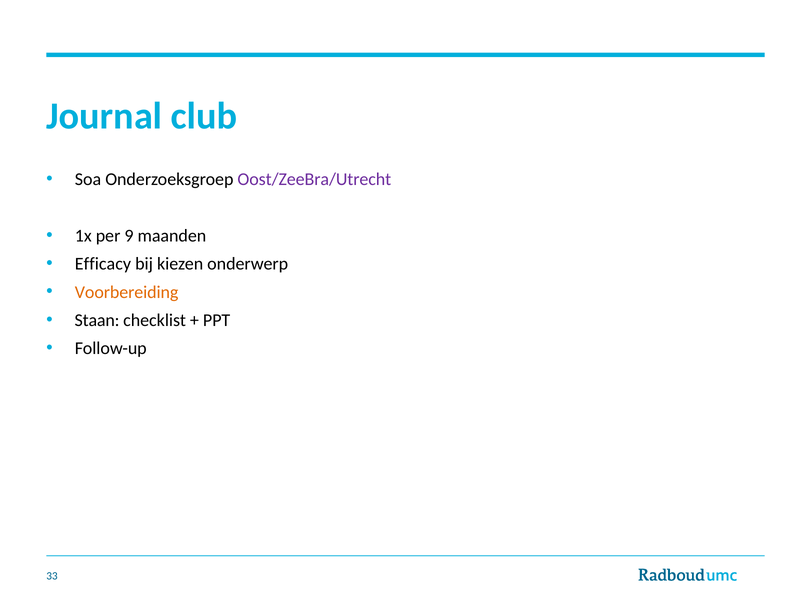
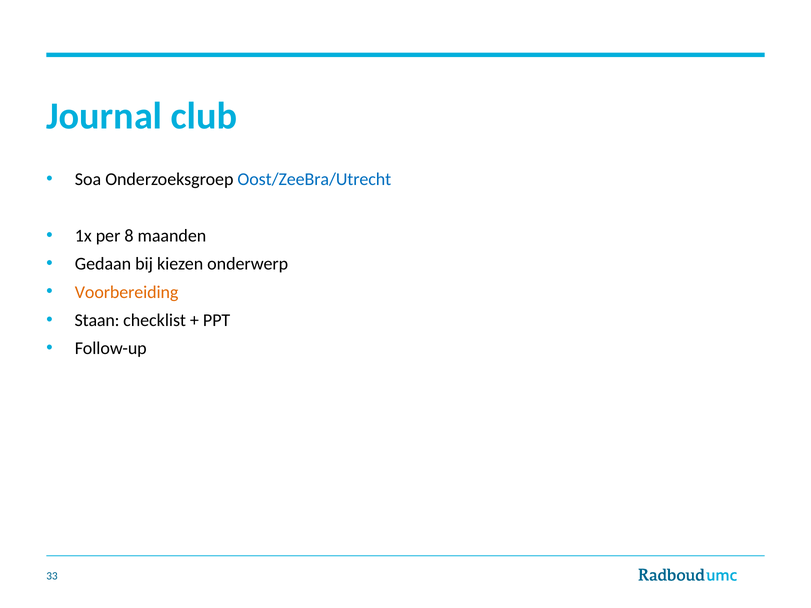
Oost/ZeeBra/Utrecht colour: purple -> blue (314, 180)
9: 9 -> 8 (129, 236)
Efficacy: Efficacy -> Gedaan (103, 264)
